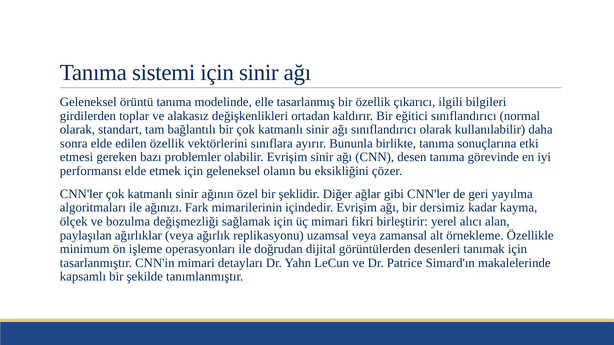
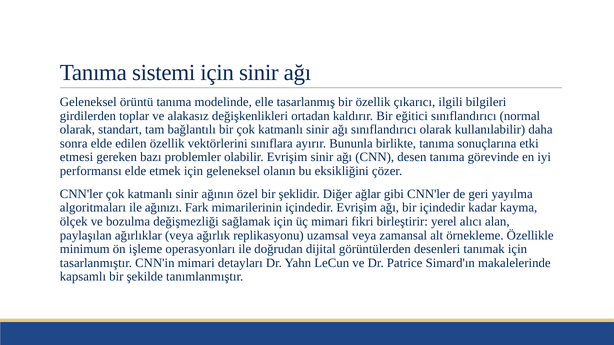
bir dersimiz: dersimiz -> içindedir (442, 208)
